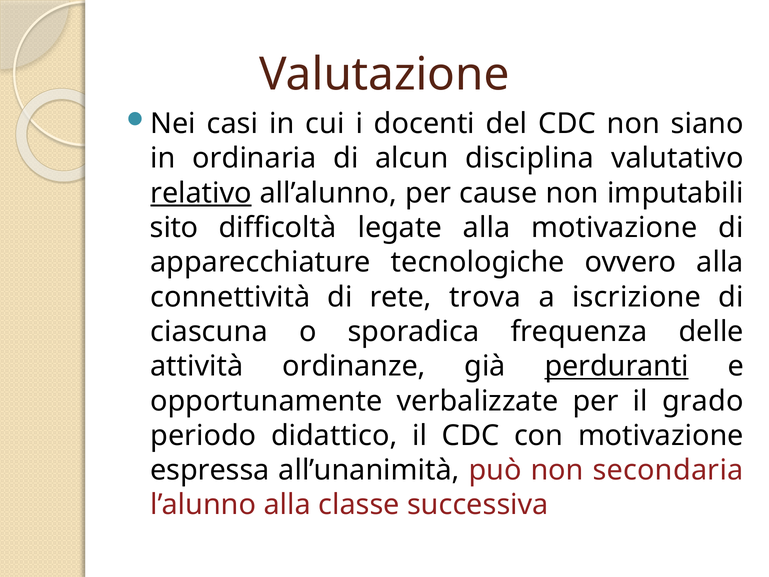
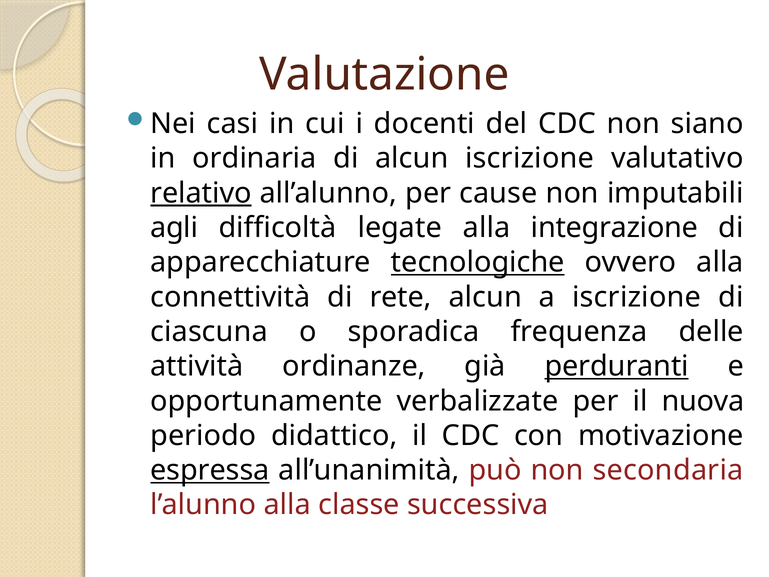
alcun disciplina: disciplina -> iscrizione (530, 158)
sito: sito -> agli (174, 228)
alla motivazione: motivazione -> integrazione (614, 228)
tecnologiche underline: none -> present (478, 262)
rete trova: trova -> alcun (485, 297)
grado: grado -> nuova (703, 401)
espressa underline: none -> present (210, 470)
